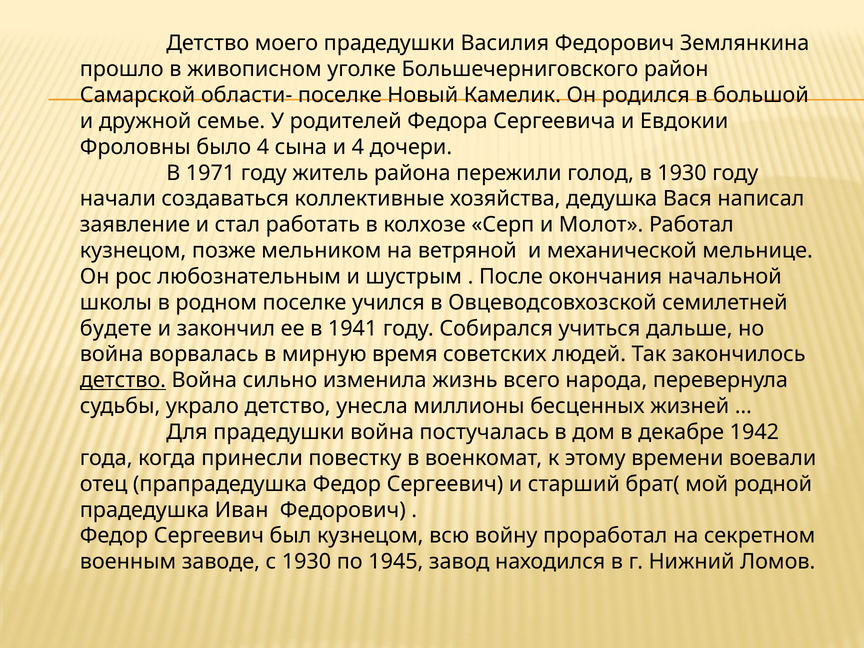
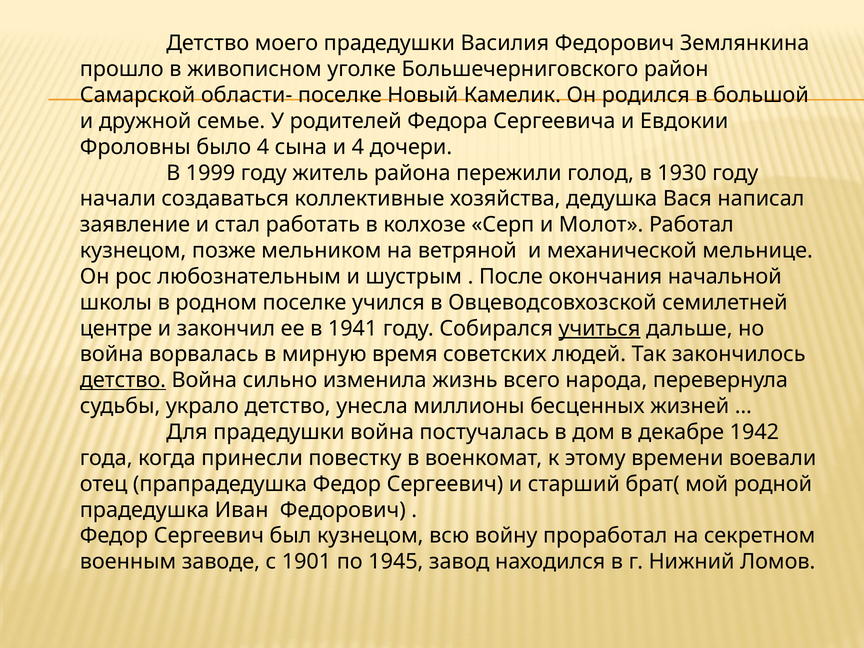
1971: 1971 -> 1999 (211, 173)
будете: будете -> центре (116, 328)
учиться underline: none -> present (600, 328)
с 1930: 1930 -> 1901 (306, 562)
